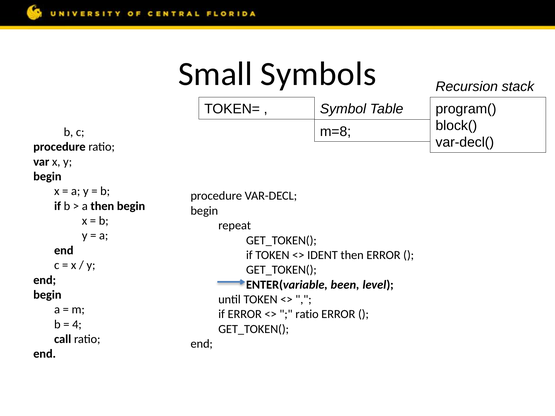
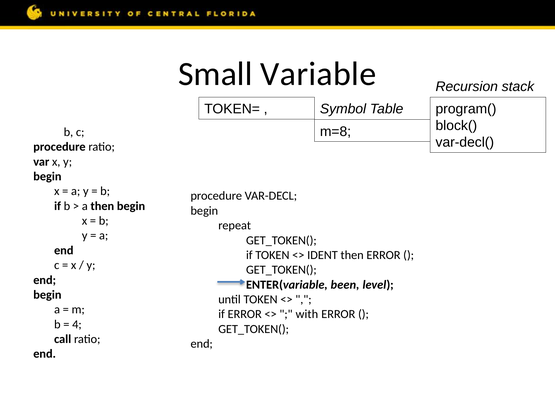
Symbols: Symbols -> Variable (318, 74)
ratio: ratio -> with (307, 314)
